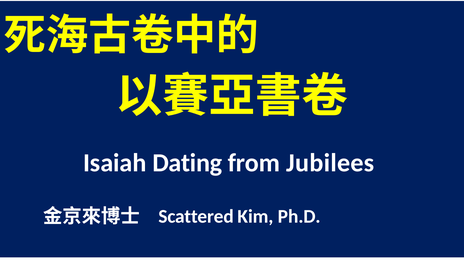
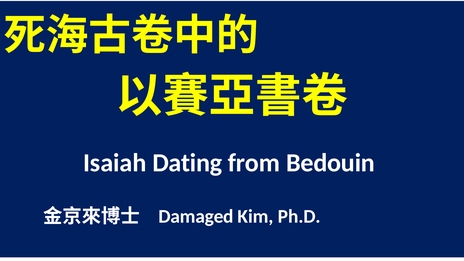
Jubilees: Jubilees -> Bedouin (330, 163)
Scattered: Scattered -> Damaged (196, 216)
